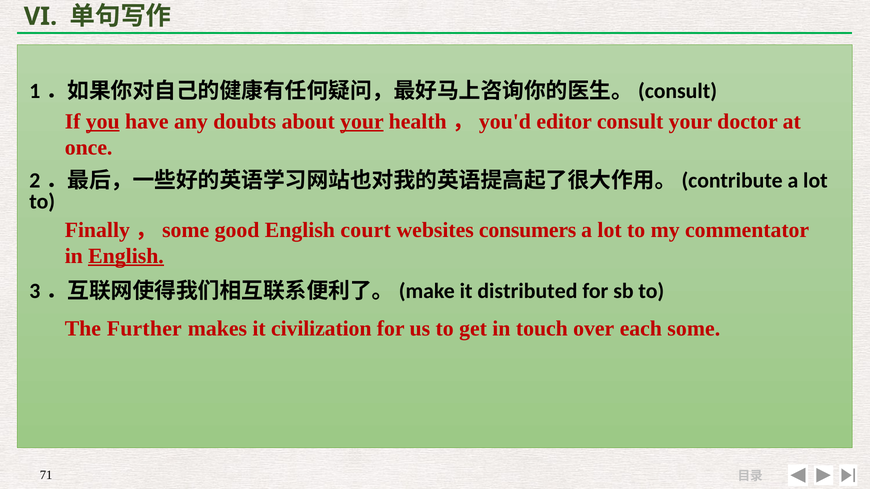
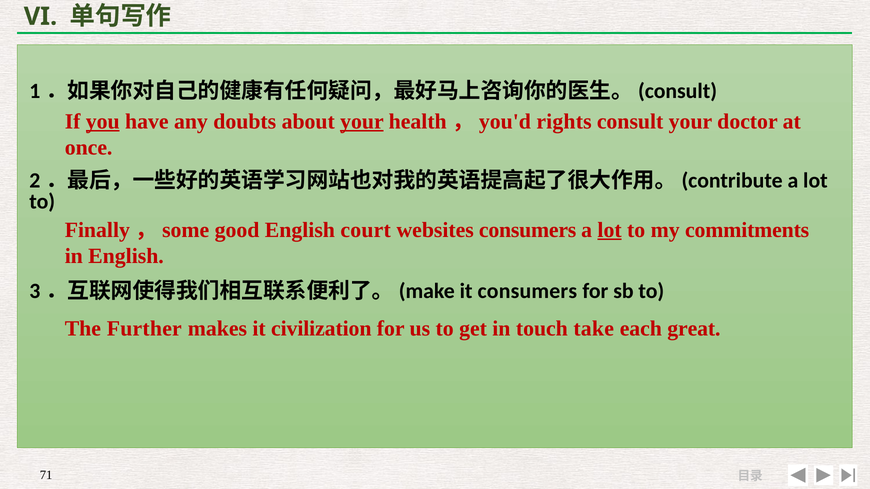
editor: editor -> rights (564, 122)
lot underline: none -> present (610, 230)
commentator: commentator -> commitments (747, 230)
English underline: present -> none (126, 256)
it distributed: distributed -> consumers (527, 291)
over: over -> take (594, 329)
some: some -> great (694, 329)
